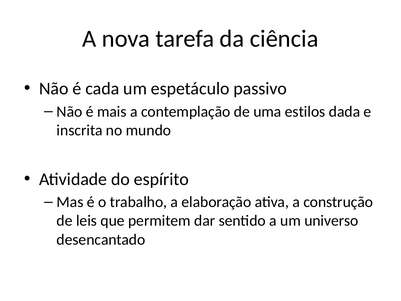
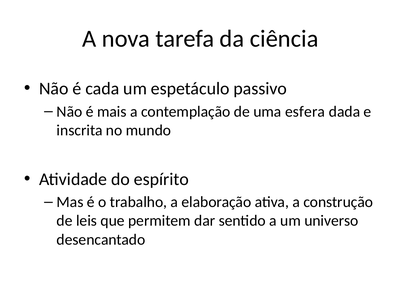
estilos: estilos -> esfera (305, 112)
